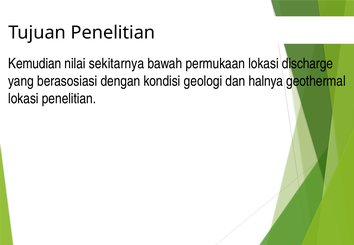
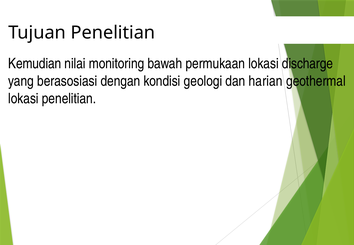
sekitarnya: sekitarnya -> monitoring (117, 64)
halnya: halnya -> harian (266, 81)
